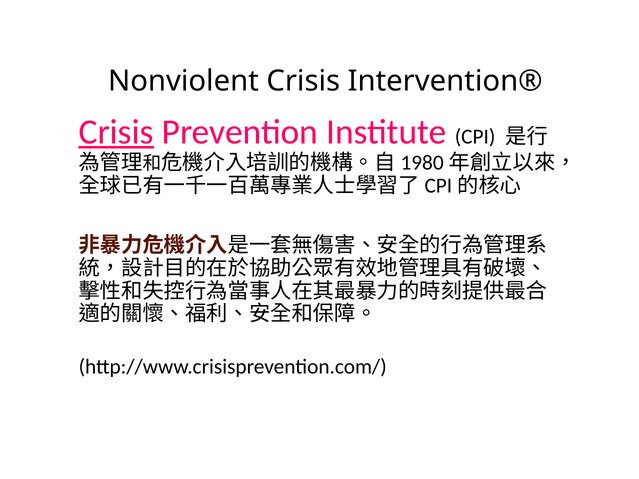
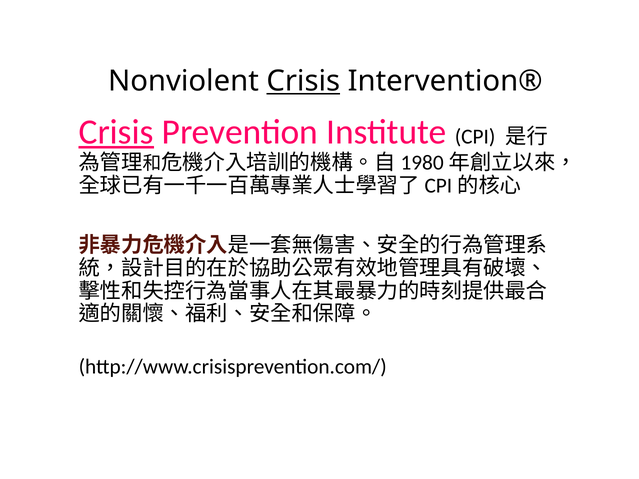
Crisis underline: none -> present (303, 81)
